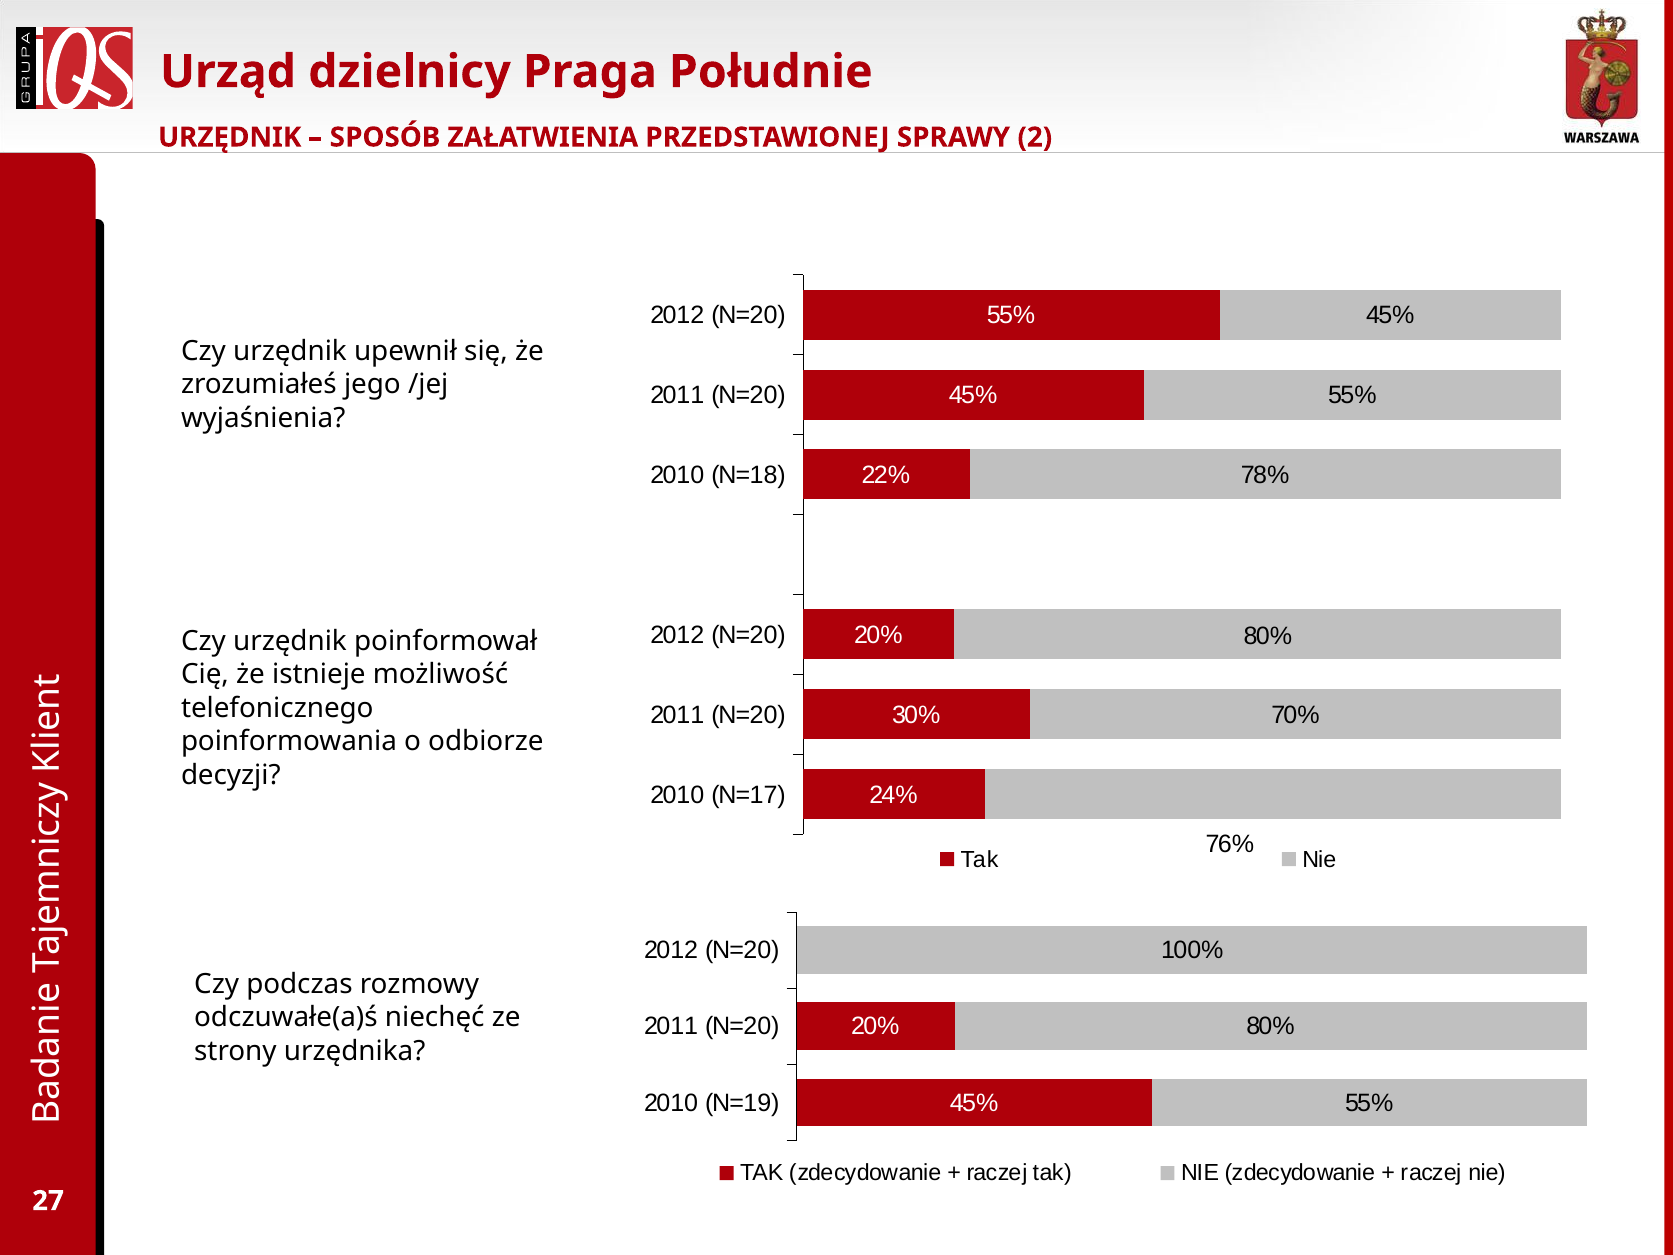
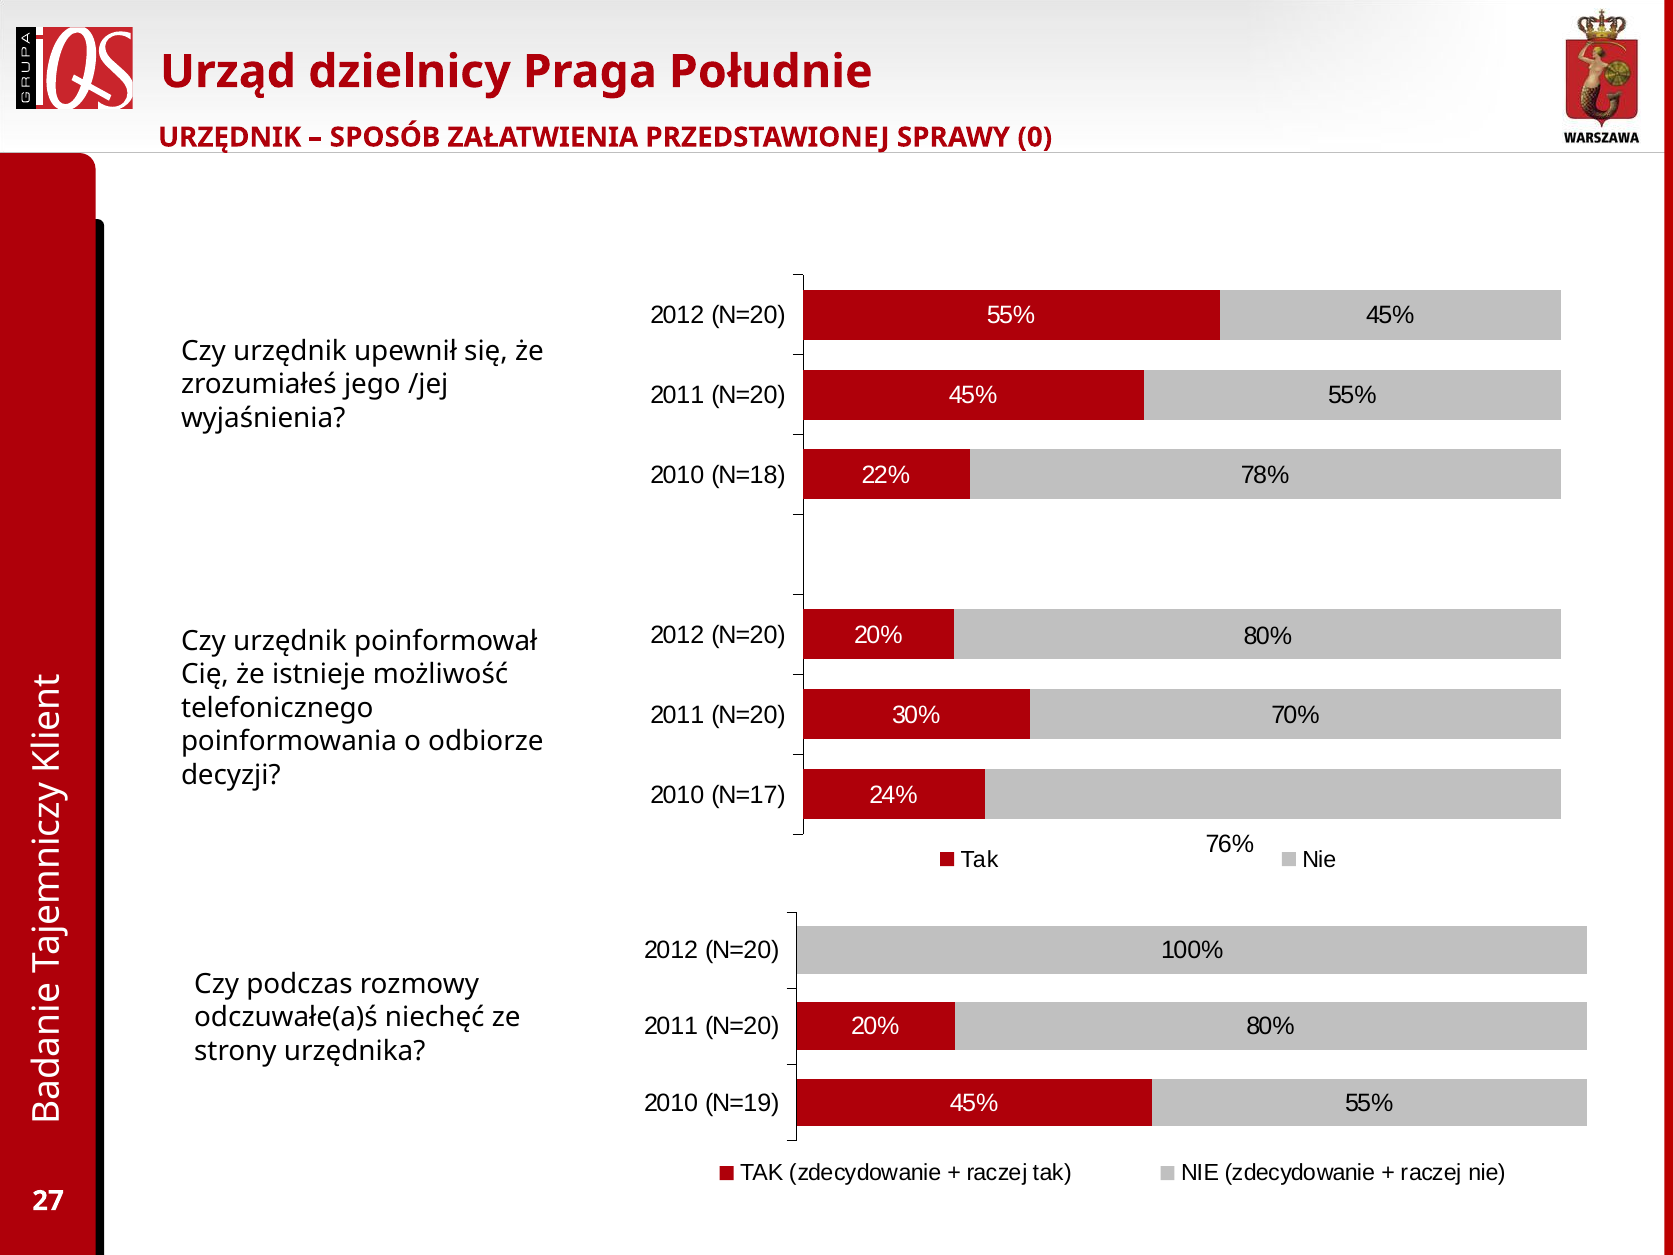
2: 2 -> 0 (1035, 137)
